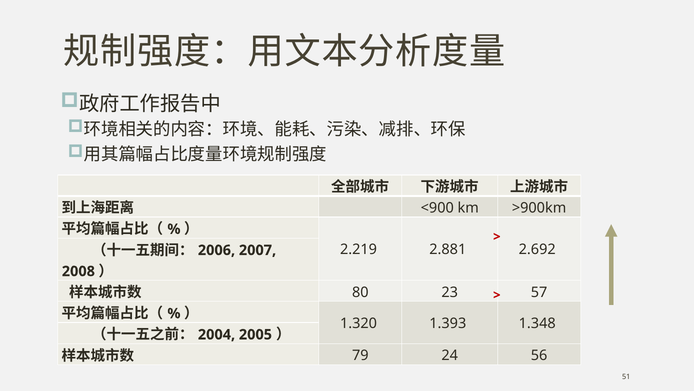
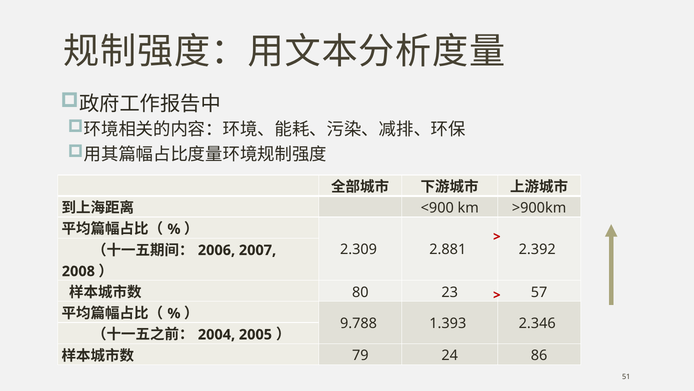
2.219: 2.219 -> 2.309 (358, 249)
2.692: 2.692 -> 2.392 (537, 249)
1.320: 1.320 -> 9.788 (358, 323)
1.348: 1.348 -> 2.346 (537, 323)
56: 56 -> 86 (539, 355)
